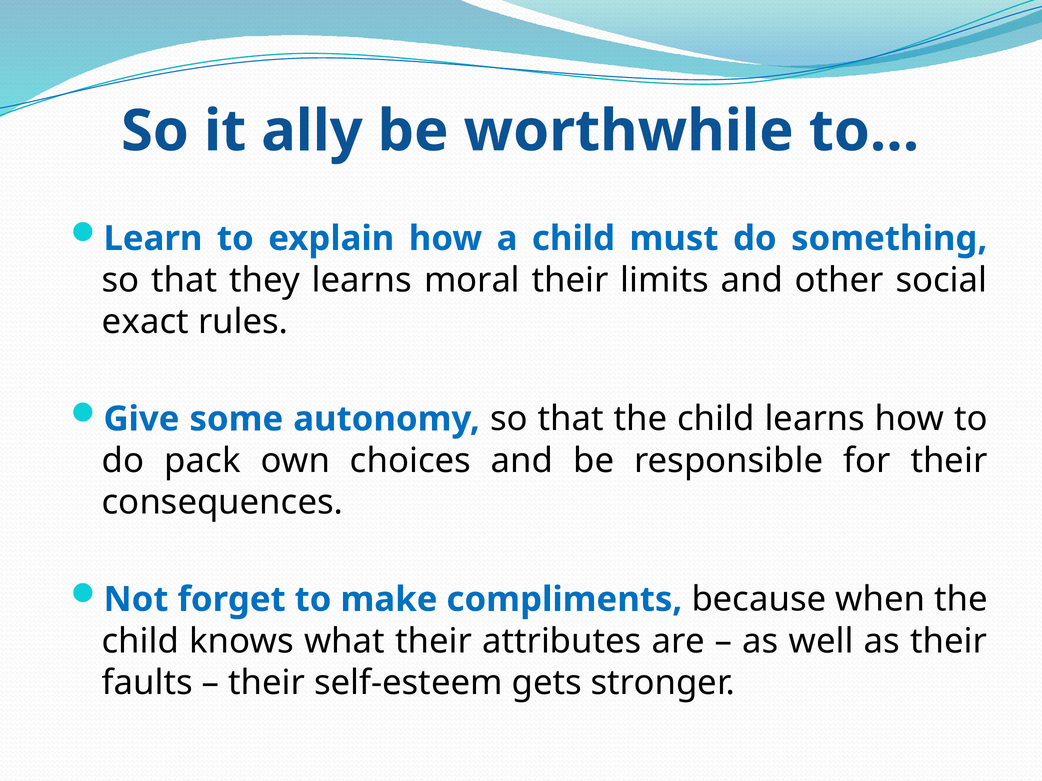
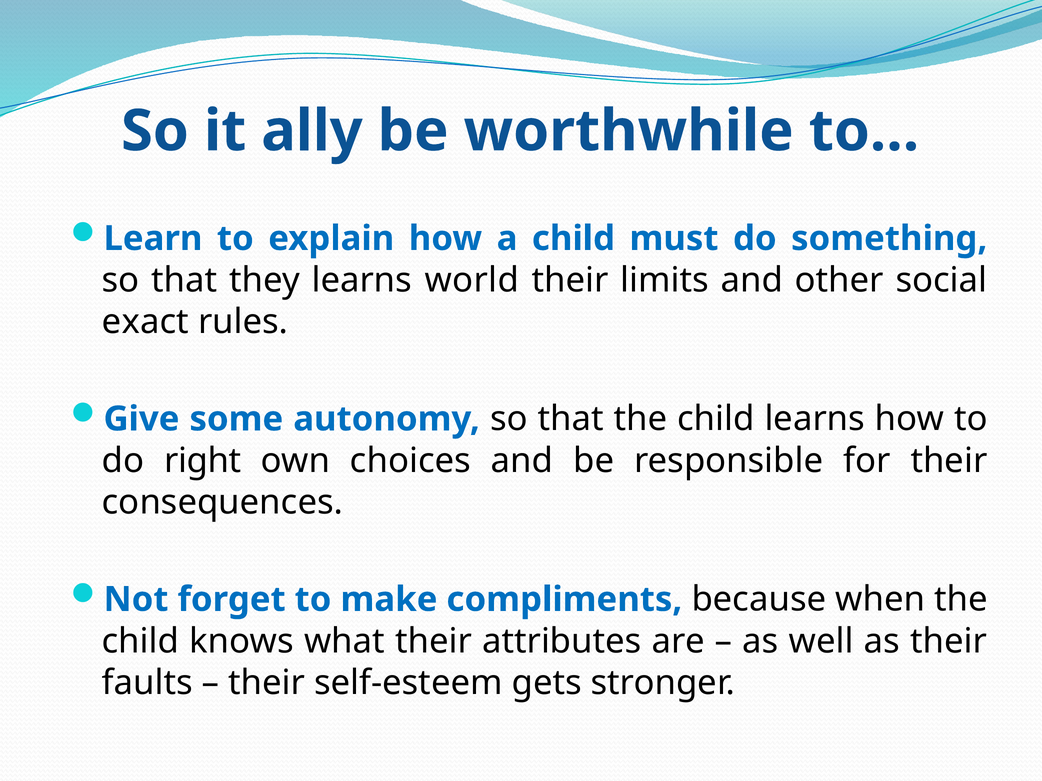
moral: moral -> world (472, 280)
pack: pack -> right (203, 461)
